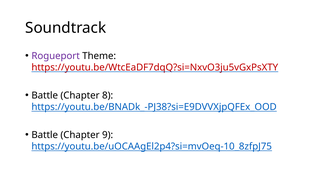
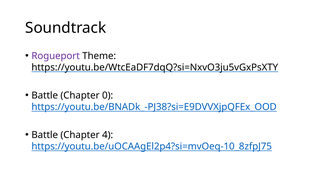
https://youtu.be/WtcEaDF7dqQ?si=NxvO3ju5vGxPsXTY colour: red -> black (155, 67)
8: 8 -> 0 (108, 95)
9: 9 -> 4 (108, 135)
